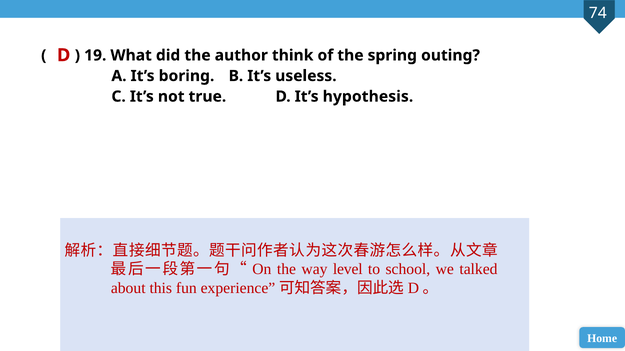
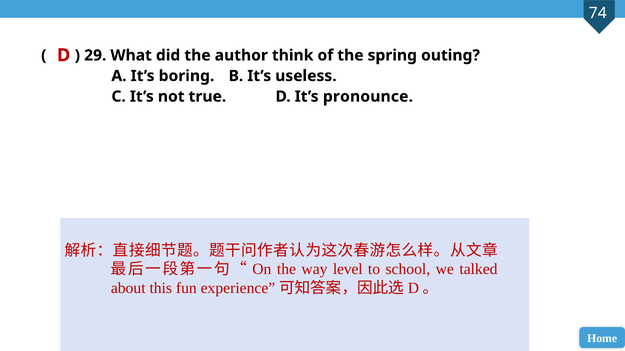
19: 19 -> 29 (95, 55)
hypothesis: hypothesis -> pronounce (368, 97)
